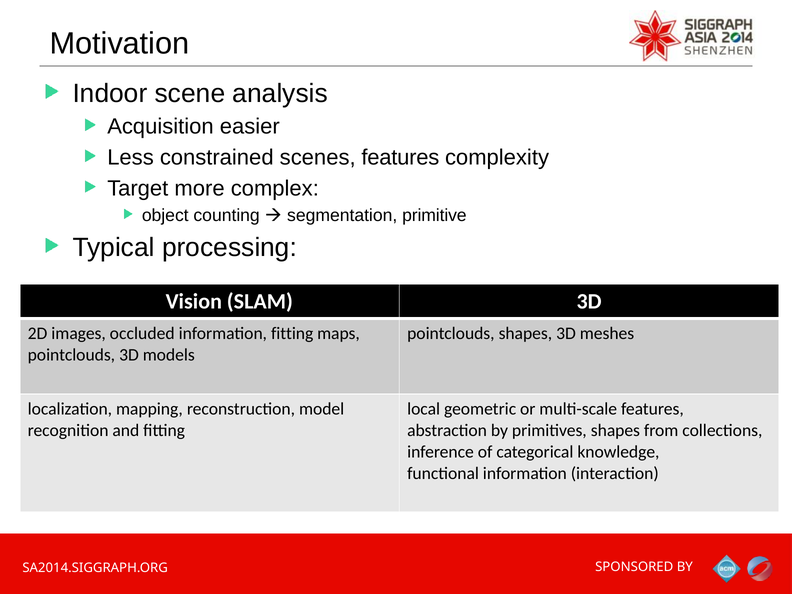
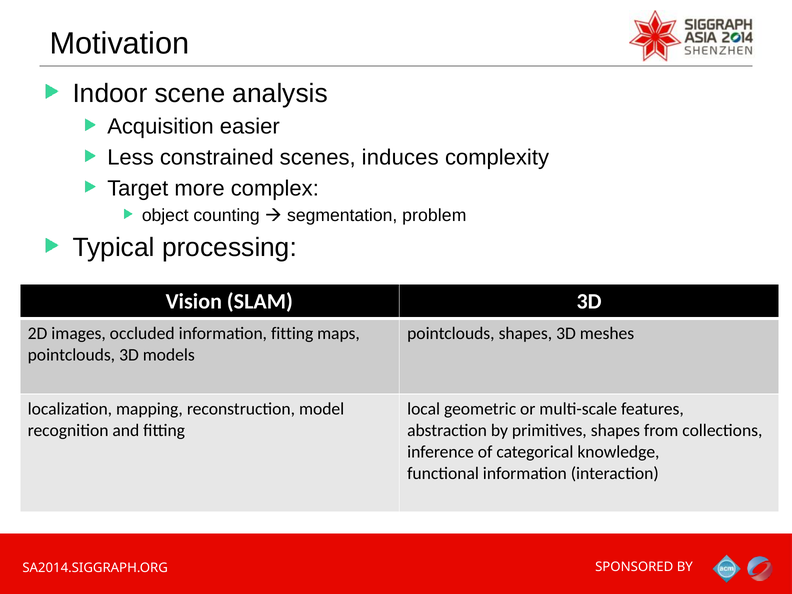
scenes features: features -> induces (400, 158)
primitive: primitive -> problem (434, 215)
